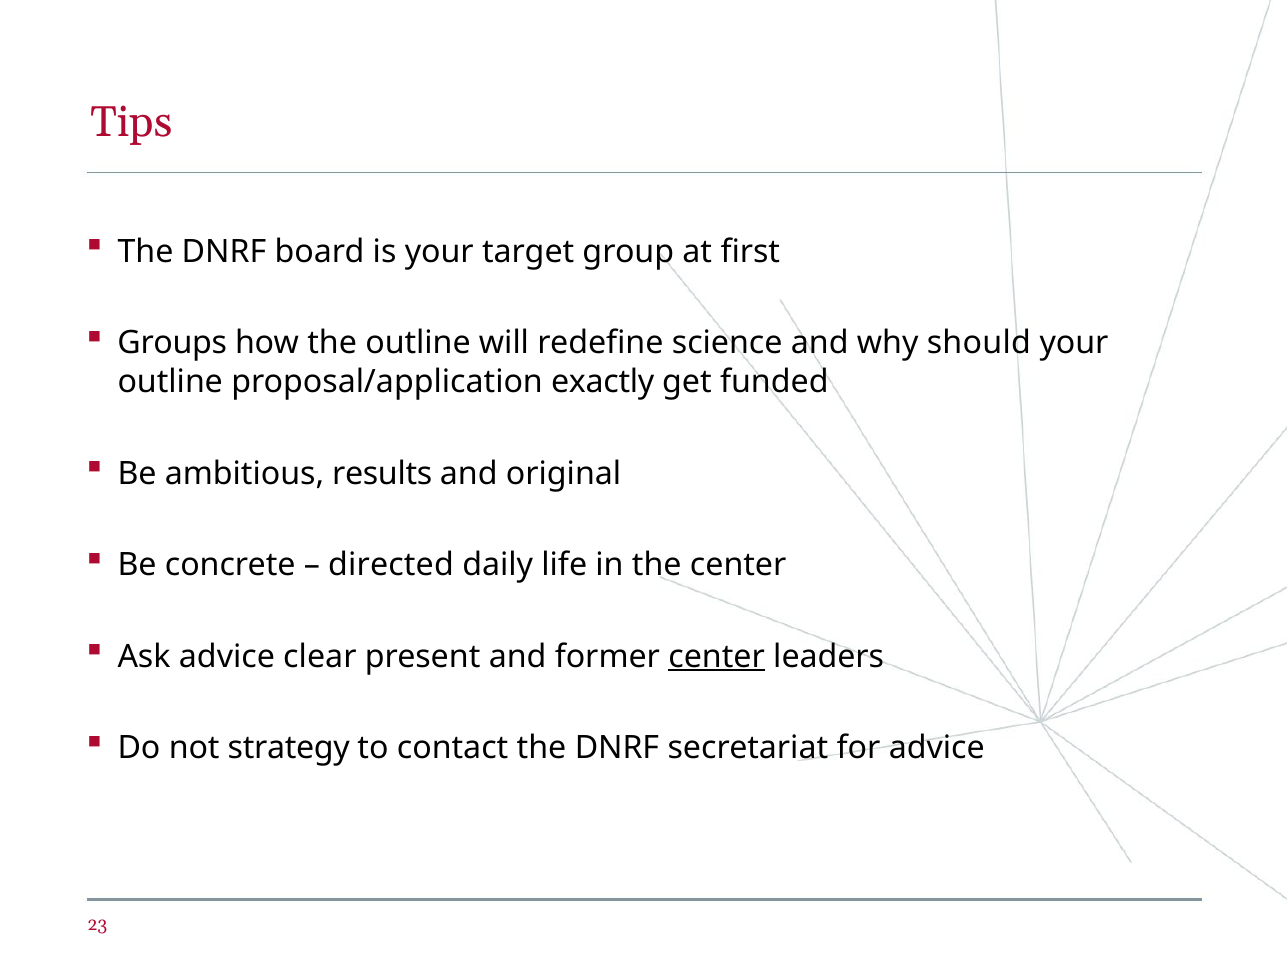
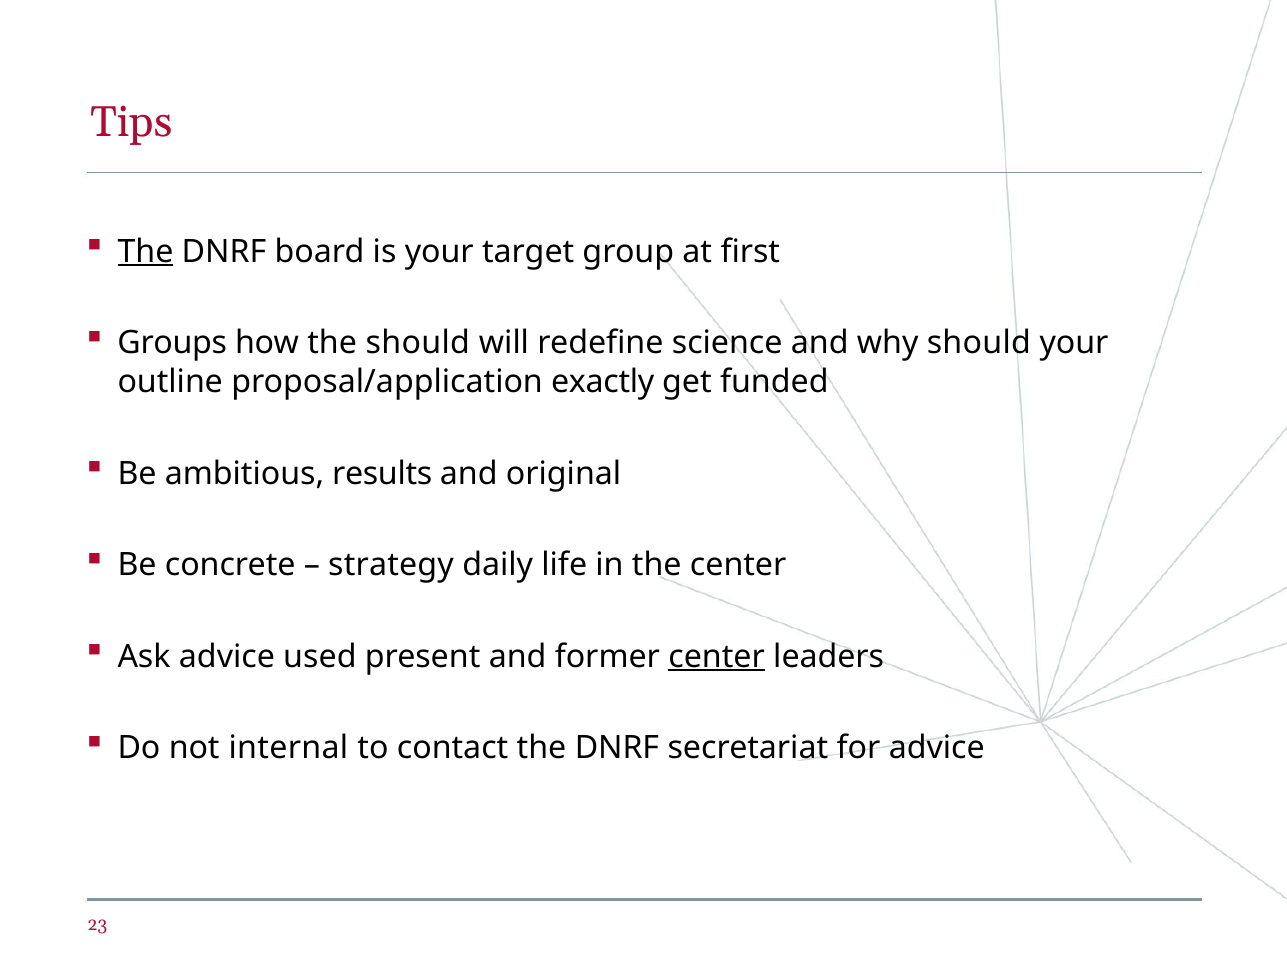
The underline: none -> present (145, 252)
the outline: outline -> should (418, 343)
directed: directed -> strategy (391, 565)
clear: clear -> used (320, 657)
strategy: strategy -> internal (288, 748)
